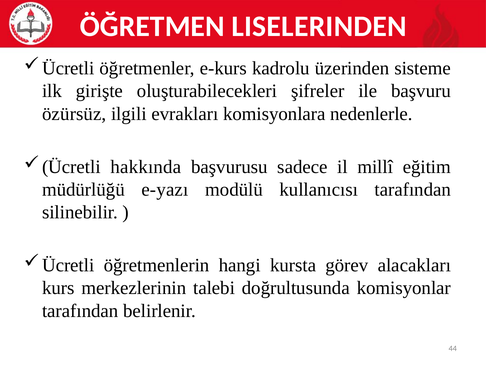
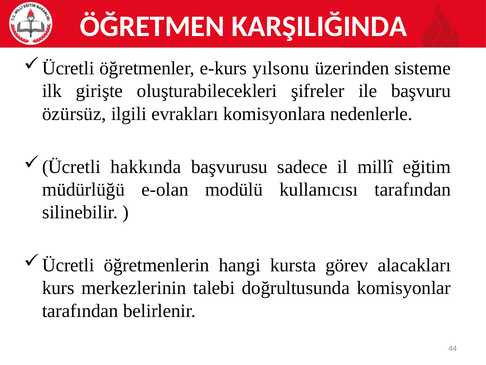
LISELERINDEN: LISELERINDEN -> KARŞILIĞINDA (319, 26)
kadrolu: kadrolu -> yılsonu (281, 68)
e-yazı: e-yazı -> e-olan (165, 189)
